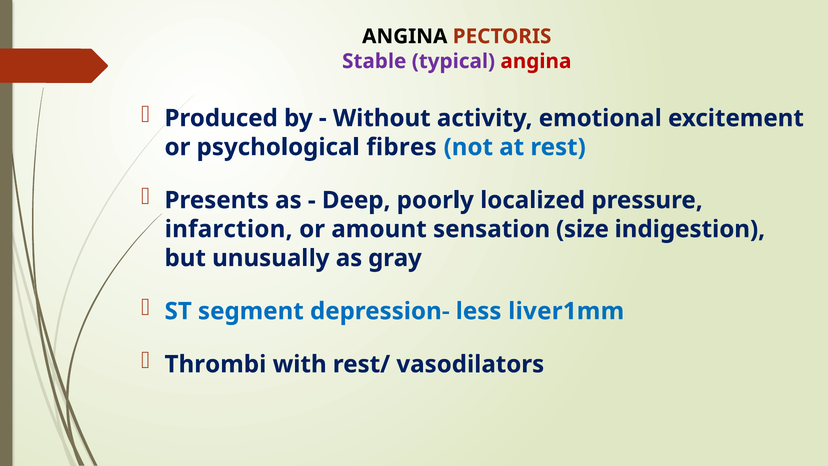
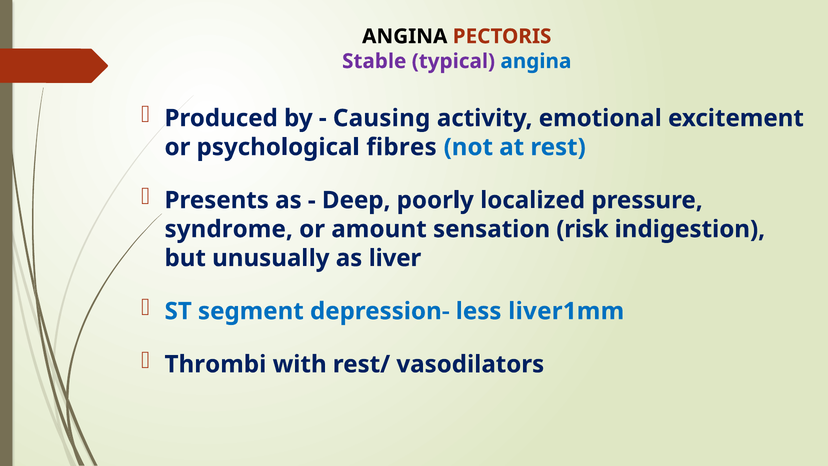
angina colour: red -> blue (536, 61)
Without: Without -> Causing (382, 118)
infarction: infarction -> syndrome (229, 229)
size: size -> risk (582, 229)
gray: gray -> liver (395, 258)
